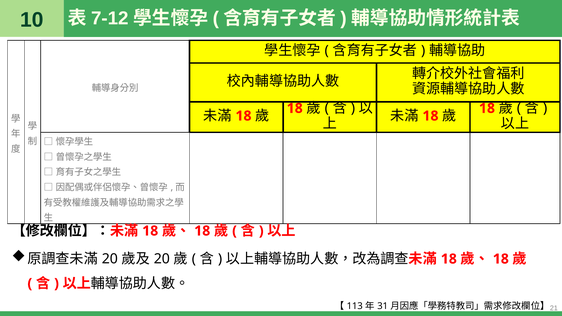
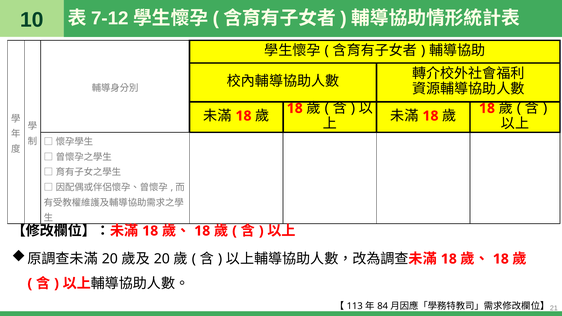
31: 31 -> 84 (383, 306)
